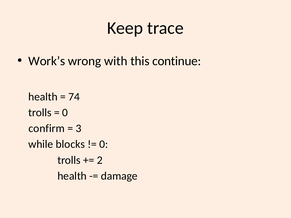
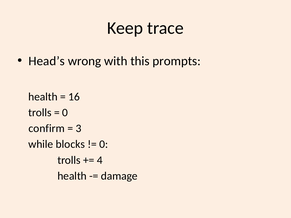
Work’s: Work’s -> Head’s (47, 61)
continue: continue -> prompts (177, 61)
74: 74 -> 16 (74, 97)
2: 2 -> 4 (100, 160)
